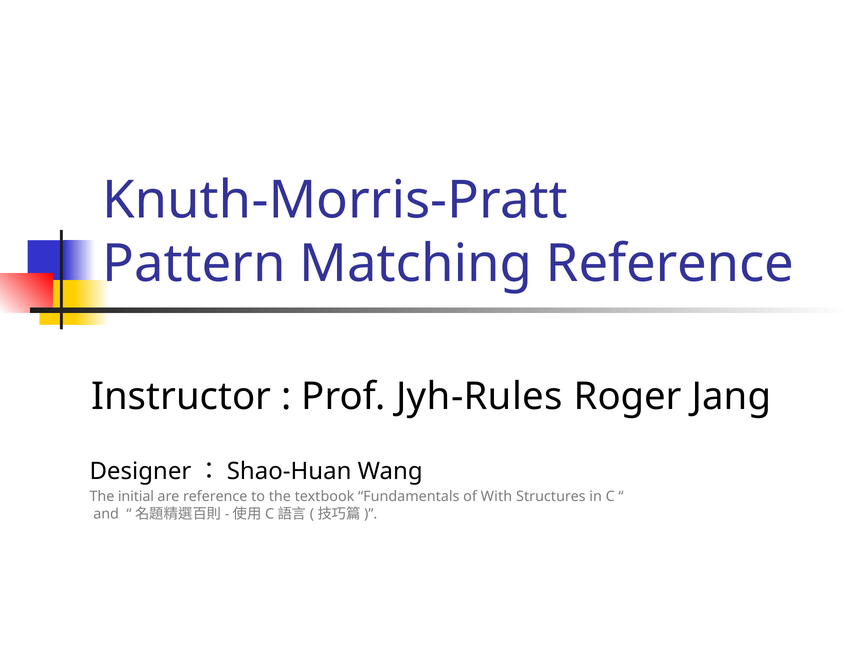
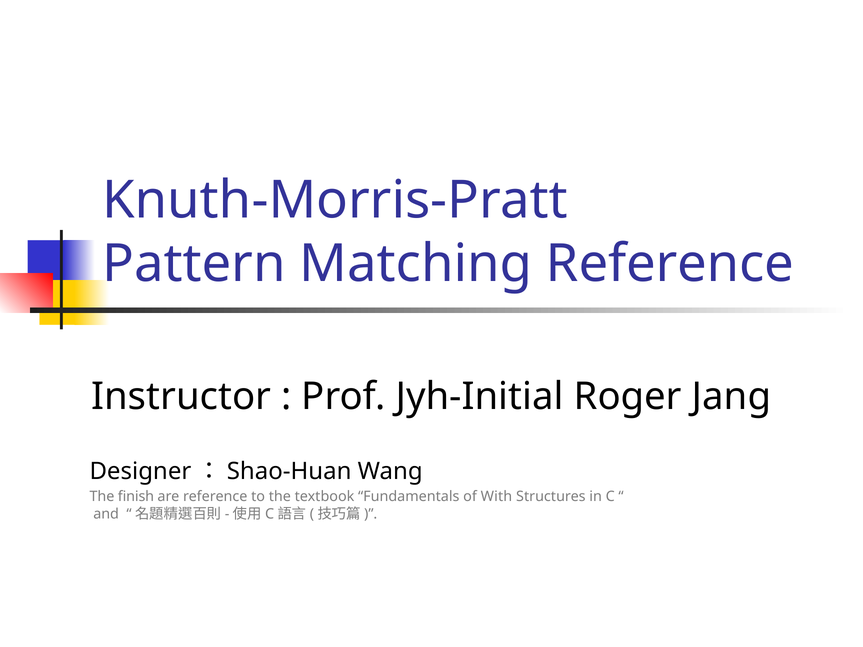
Jyh-Rules: Jyh-Rules -> Jyh-Initial (480, 397)
initial: initial -> finish (136, 497)
